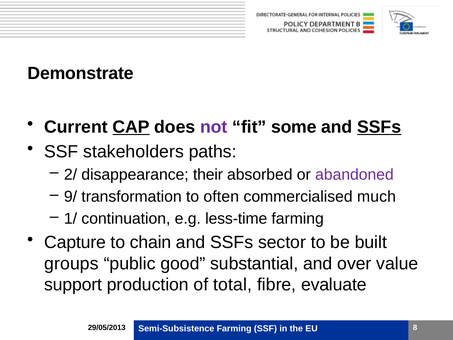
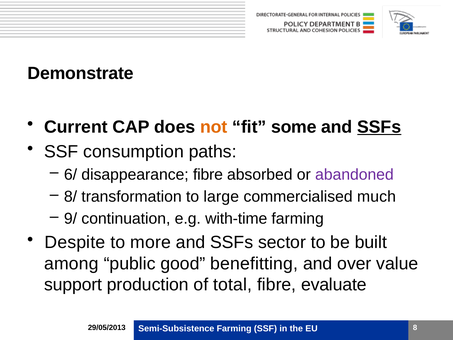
CAP underline: present -> none (131, 127)
not colour: purple -> orange (214, 127)
stakeholders: stakeholders -> consumption (134, 152)
2/: 2/ -> 6/ (71, 175)
disappearance their: their -> fibre (208, 175)
9/: 9/ -> 8/ (71, 197)
often: often -> large (221, 197)
1/: 1/ -> 9/ (71, 219)
less-time: less-time -> with-time (236, 219)
Capture: Capture -> Despite (75, 242)
chain: chain -> more (151, 242)
groups: groups -> among (71, 263)
substantial: substantial -> benefitting (254, 263)
